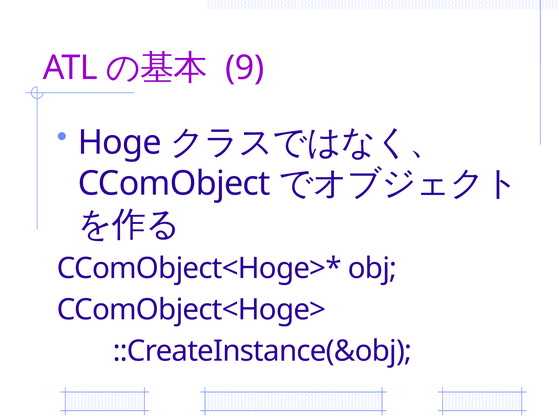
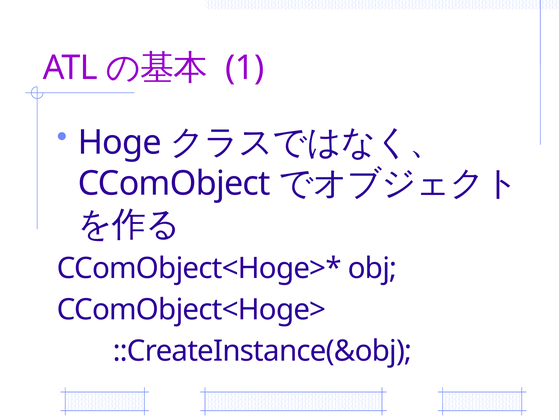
9: 9 -> 1 (245, 68)
